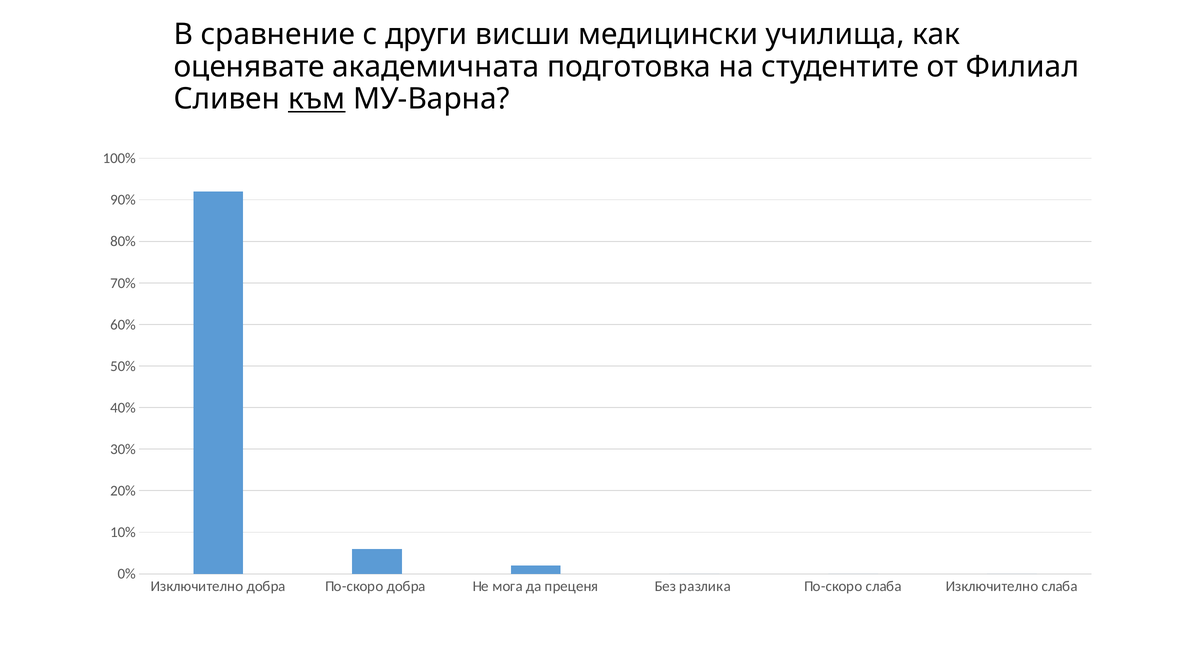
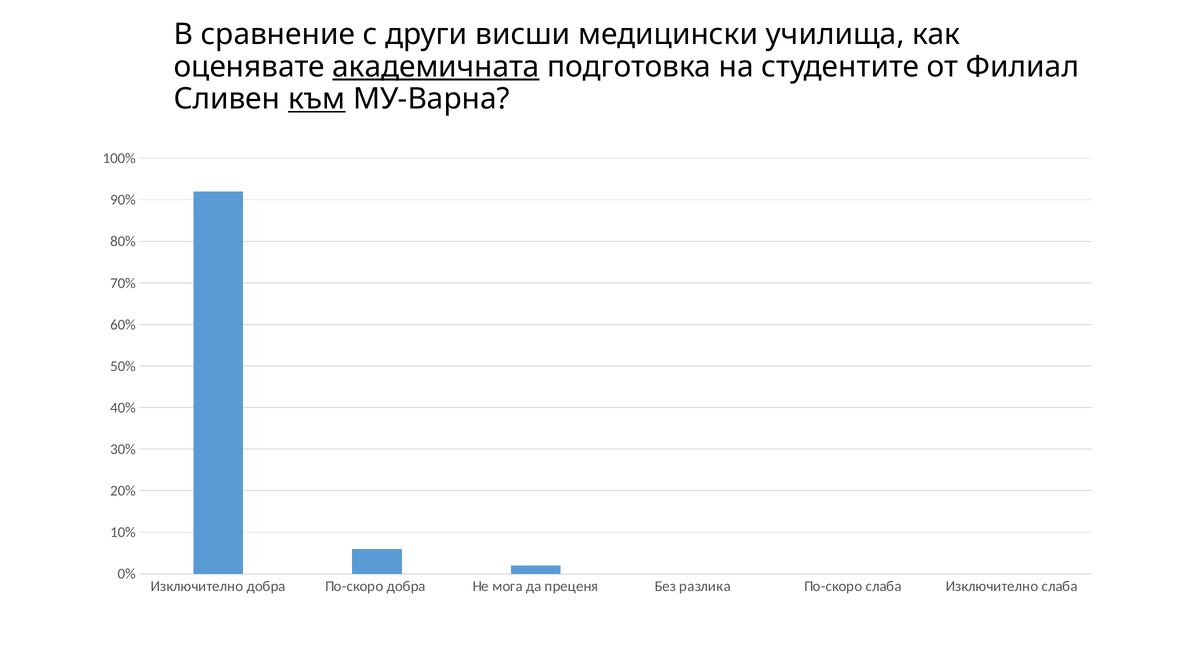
академичната underline: none -> present (436, 67)
